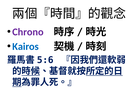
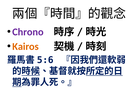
Kairos colour: blue -> orange (26, 46)
